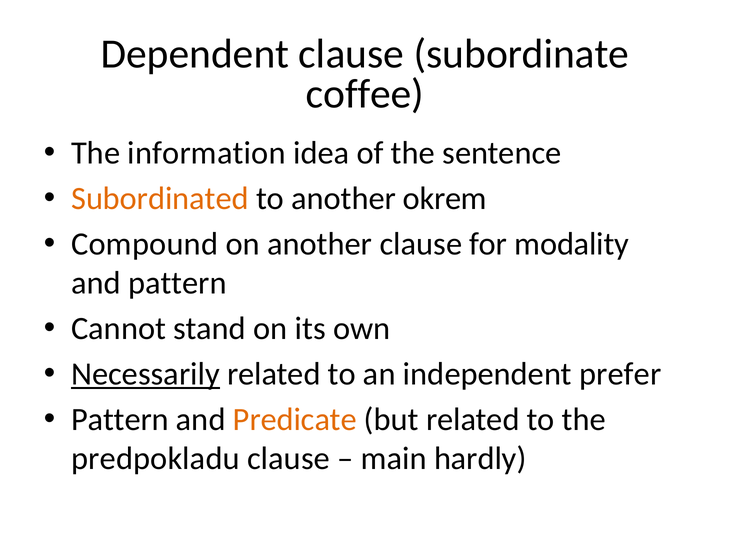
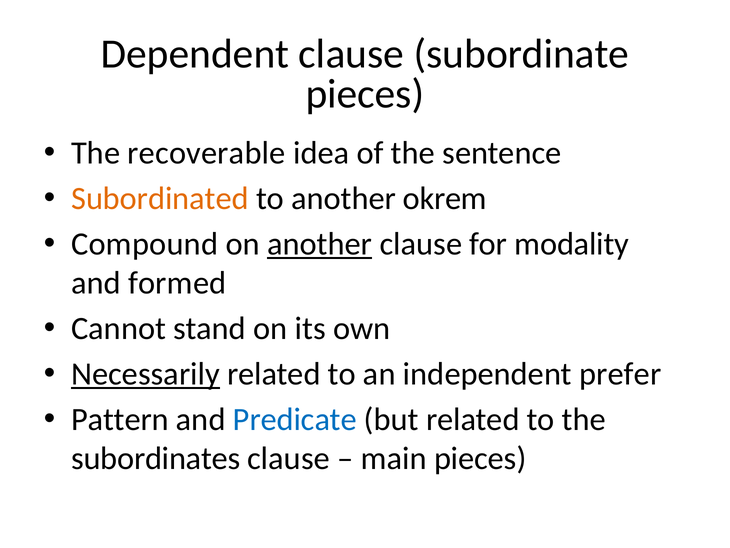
coffee: coffee -> pieces (365, 94)
information: information -> recoverable (207, 153)
another underline: none -> present (320, 244)
and pattern: pattern -> formed (177, 283)
Predicate colour: orange -> blue (295, 419)
predpokladu: predpokladu -> subordinates (156, 458)
main hardly: hardly -> pieces (480, 458)
